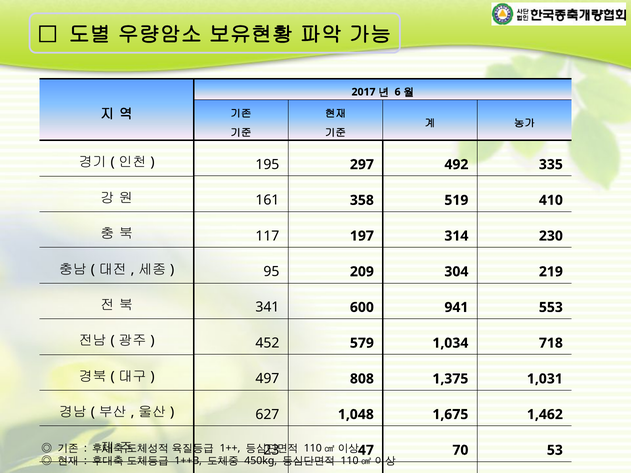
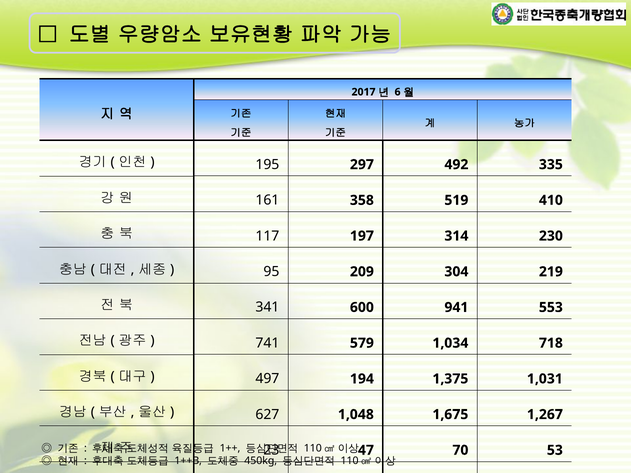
452: 452 -> 741 (267, 343)
808: 808 -> 194 (362, 379)
1,462: 1,462 -> 1,267 (545, 415)
